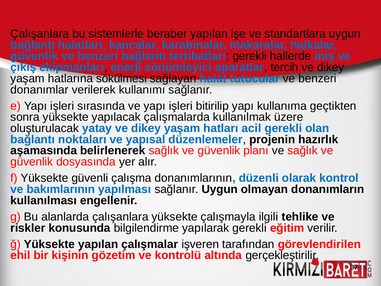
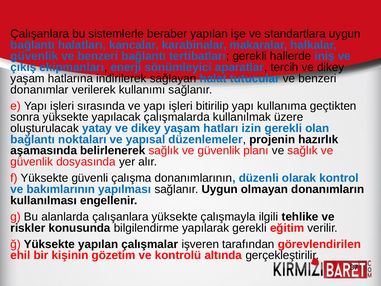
sökülmesi: sökülmesi -> indirilerek (121, 78)
acil: acil -> izin (251, 128)
